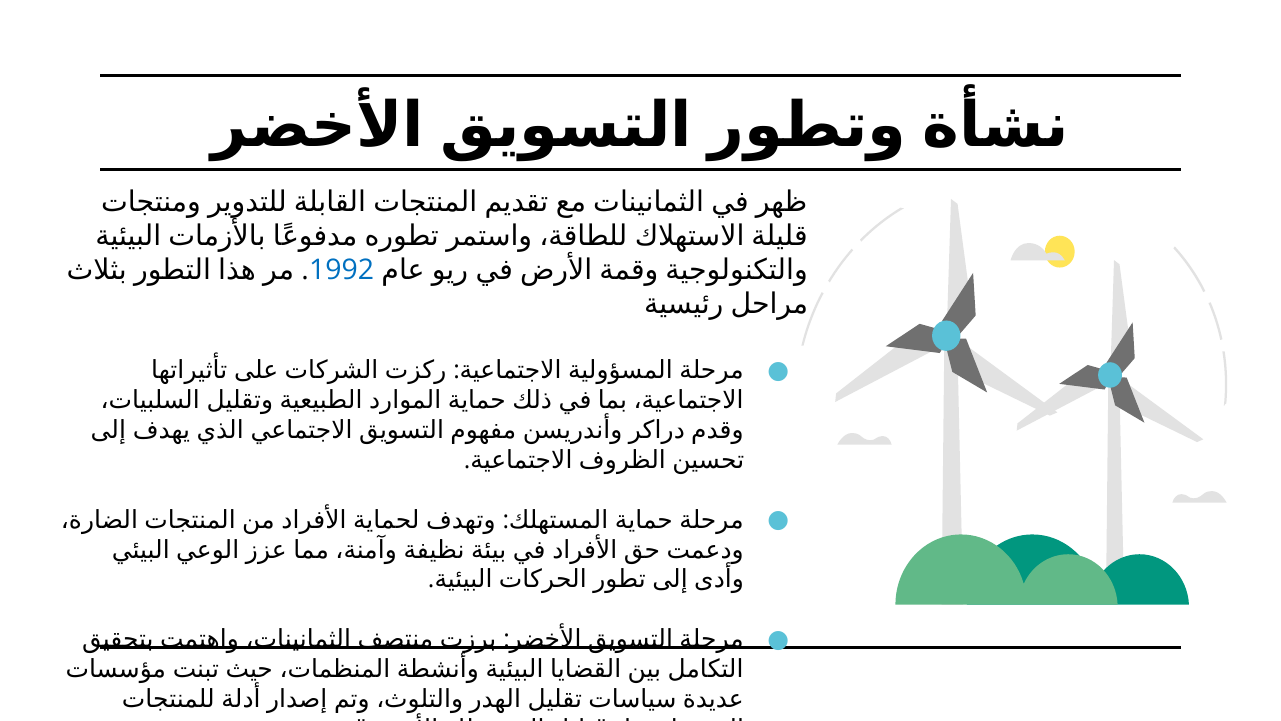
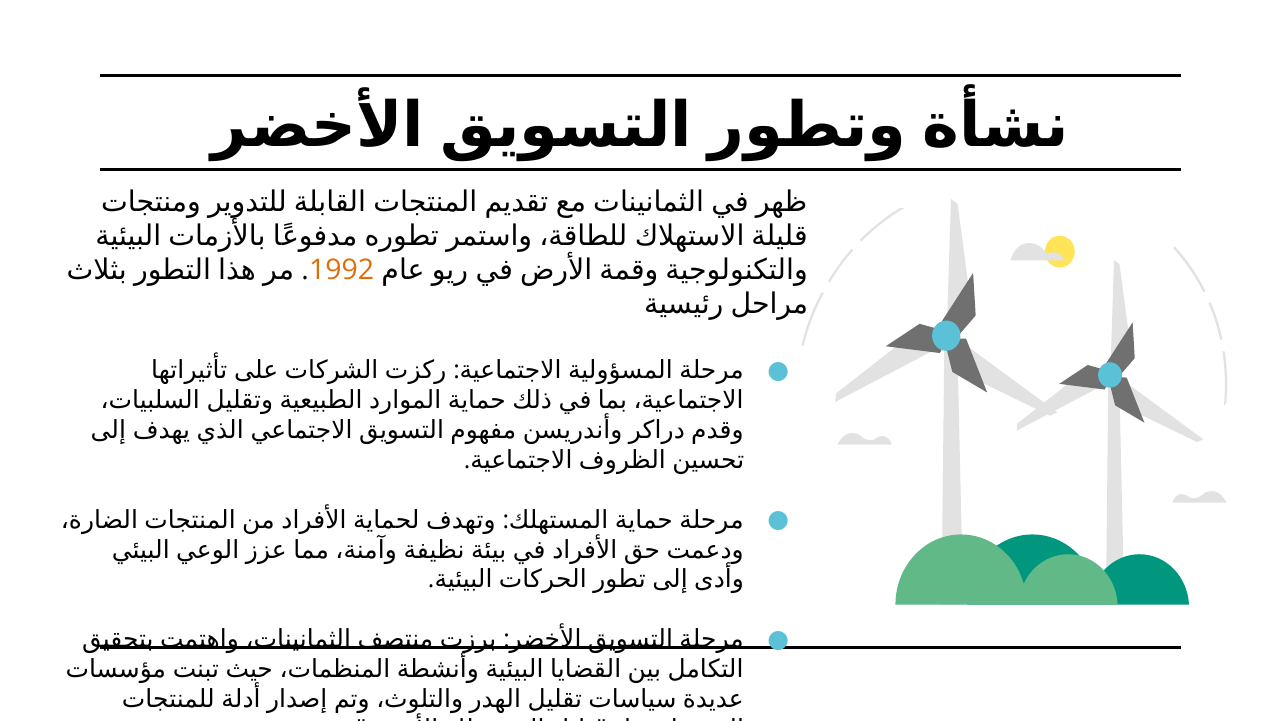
1992 colour: blue -> orange (342, 270)
